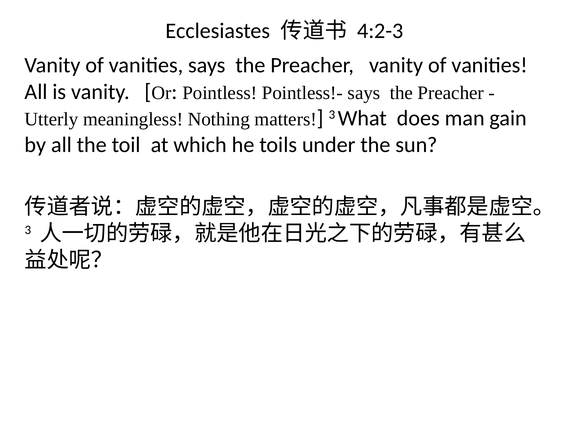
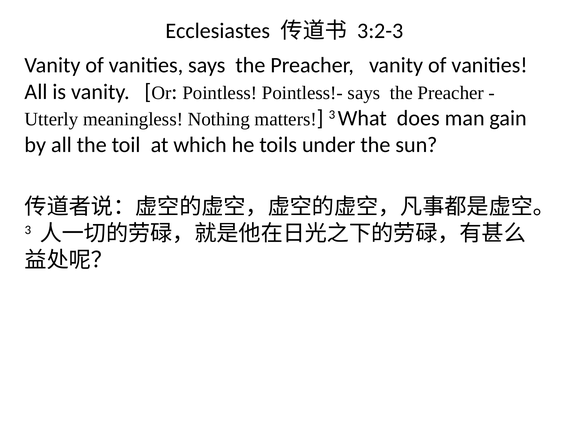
4:2-3: 4:2-3 -> 3:2-3 (380, 31)
